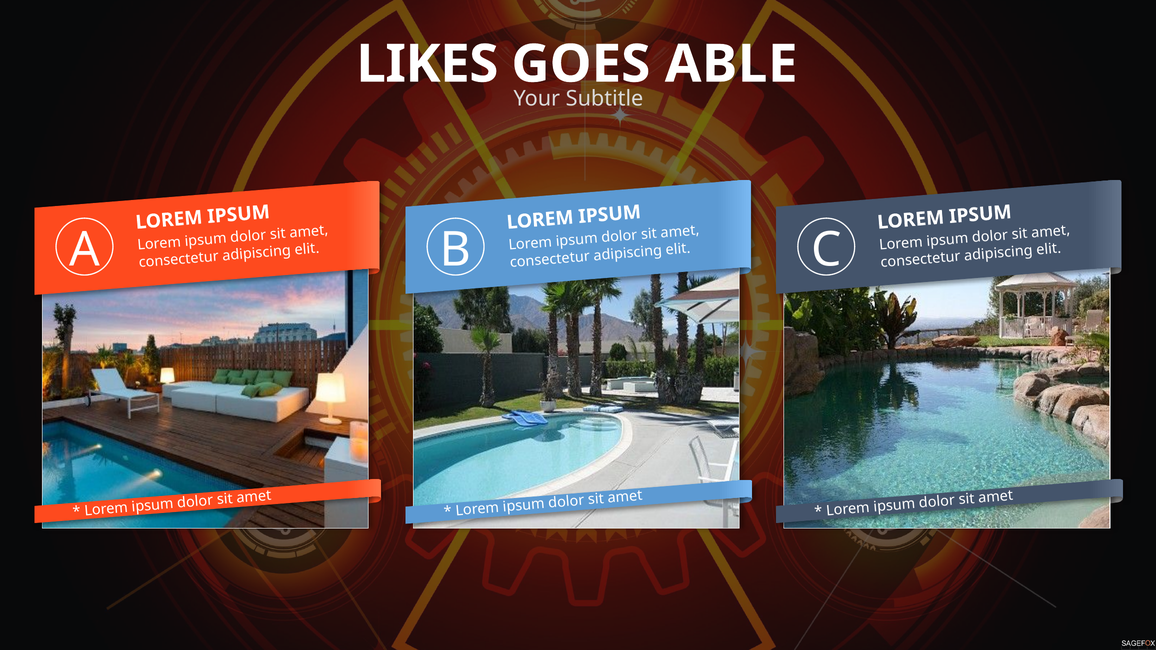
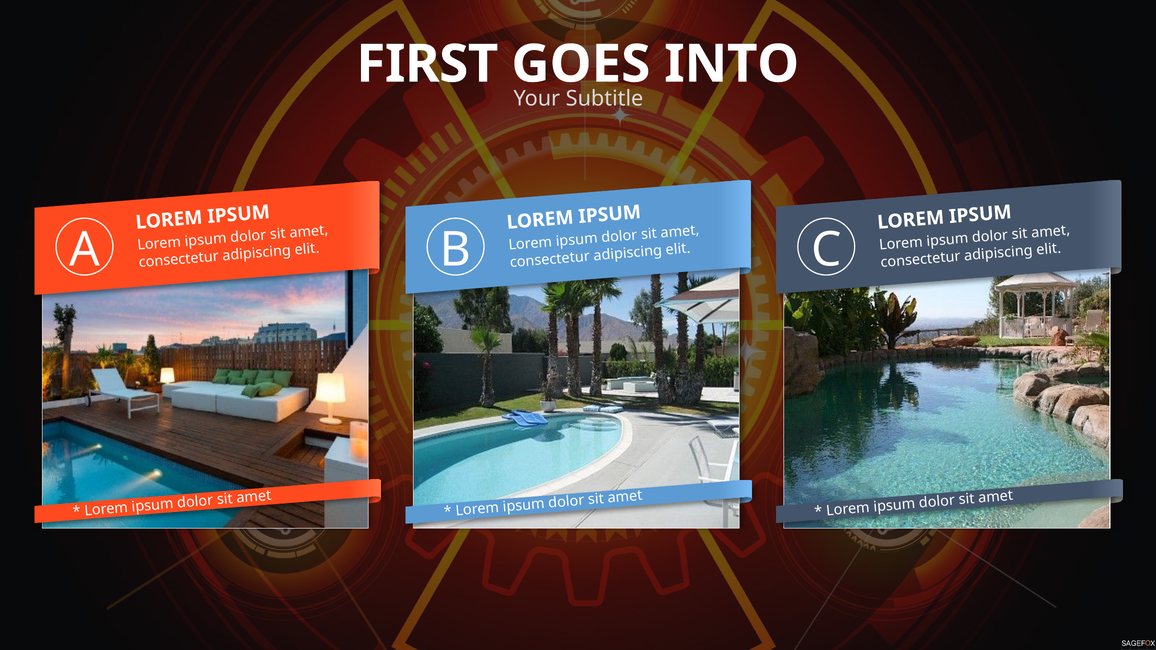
LIKES: LIKES -> FIRST (427, 64)
ABLE: ABLE -> INTO (732, 64)
